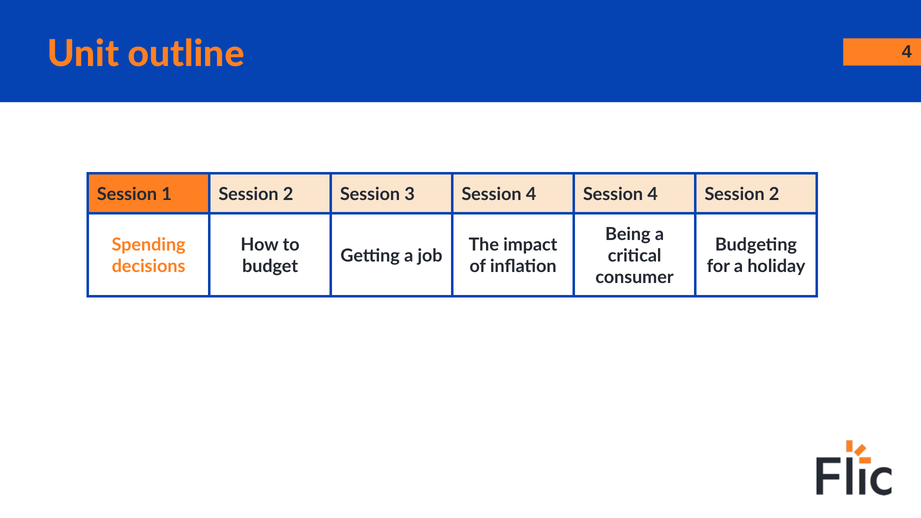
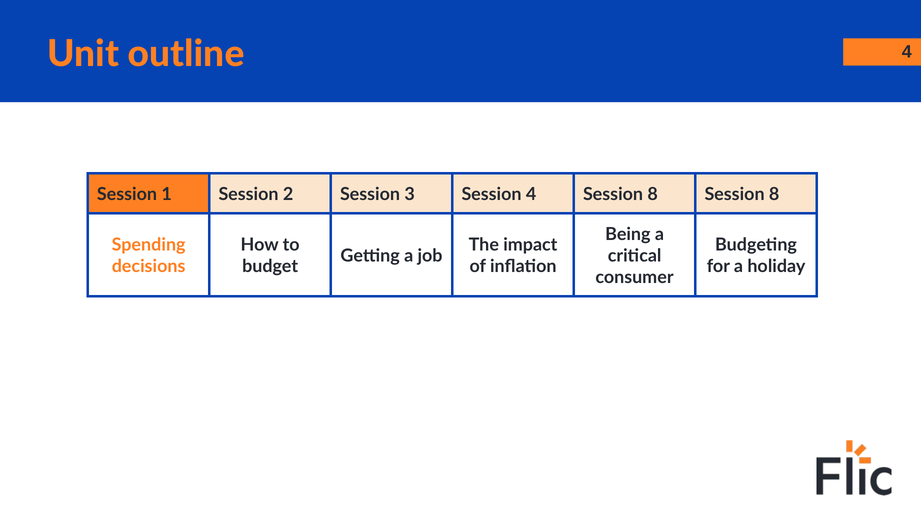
4 Session 4: 4 -> 8 (653, 194)
2: 2 -> 8 (774, 194)
